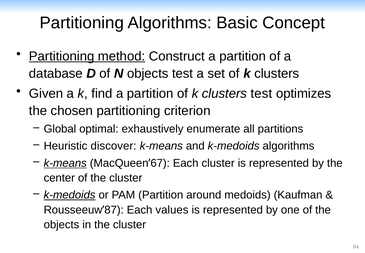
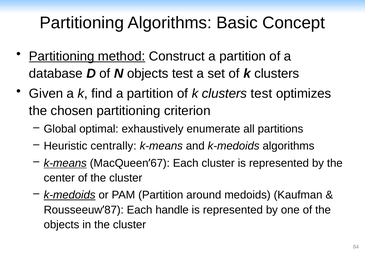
discover: discover -> centrally (113, 146)
values: values -> handle (172, 210)
